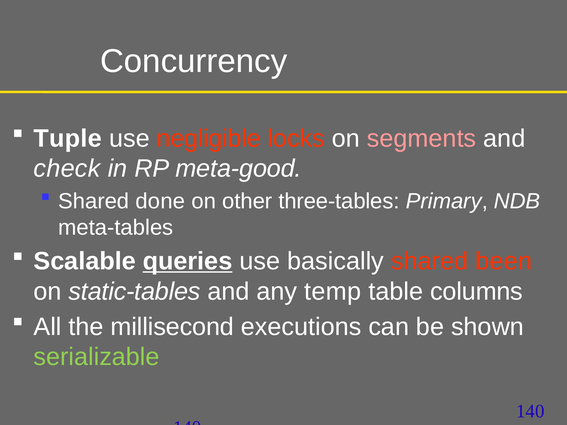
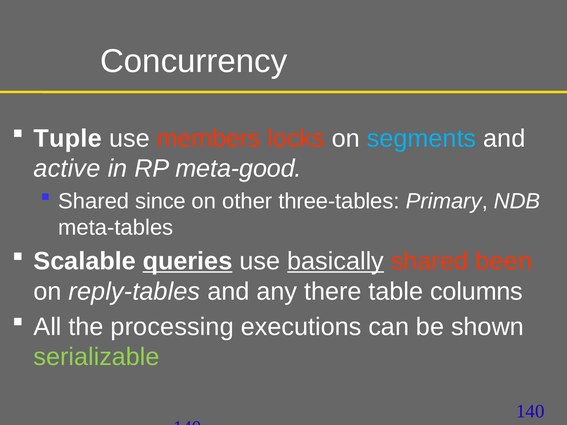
negligible: negligible -> members (209, 138)
segments colour: pink -> light blue (422, 138)
check: check -> active (67, 169)
done: done -> since (161, 201)
basically underline: none -> present (336, 261)
static-tables: static-tables -> reply-tables (134, 292)
temp: temp -> there (333, 292)
millisecond: millisecond -> processing (172, 327)
